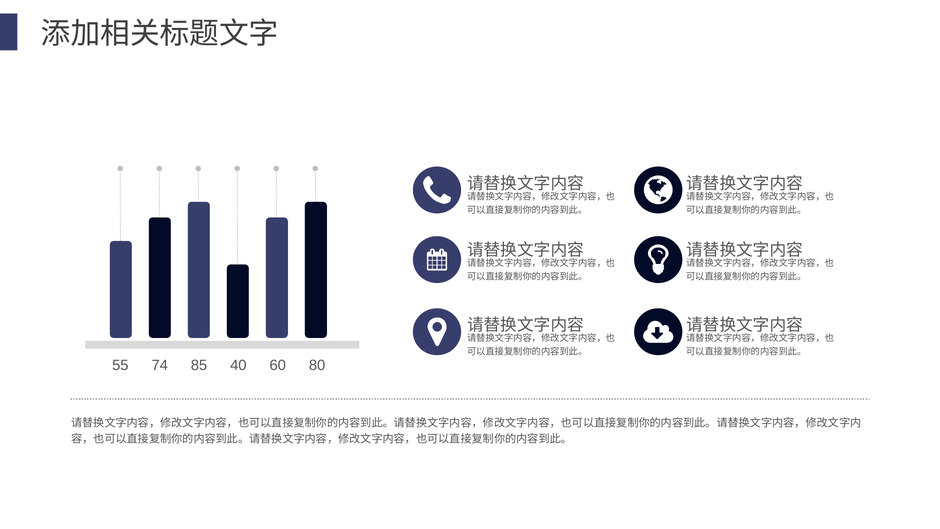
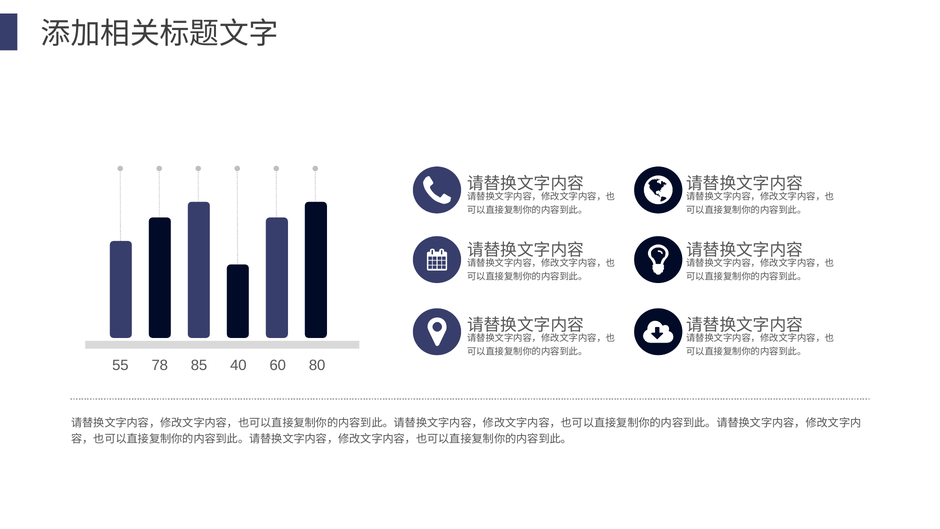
74: 74 -> 78 (160, 365)
